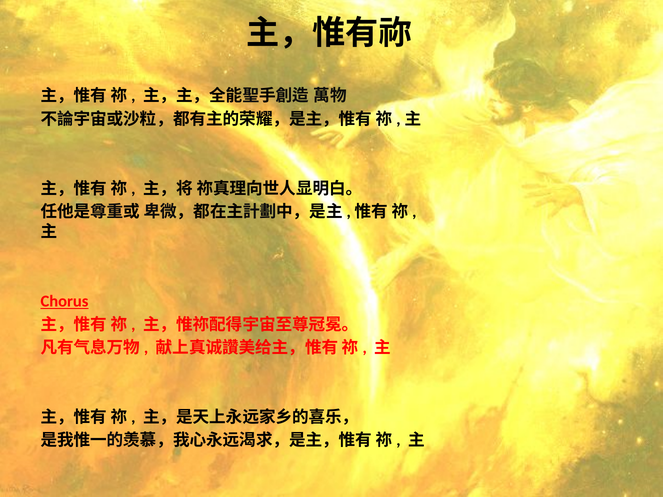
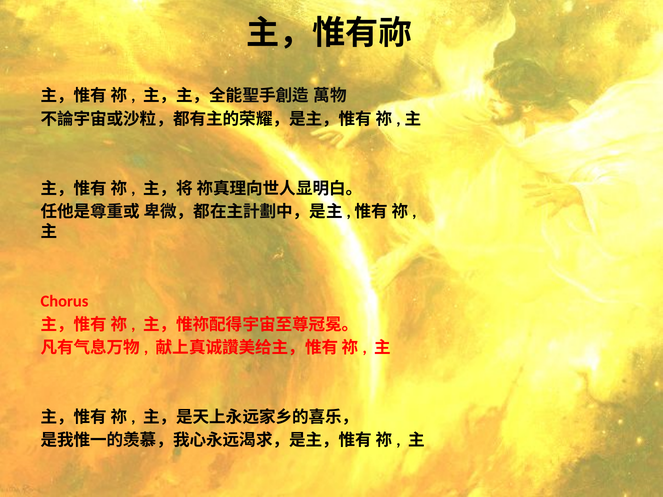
Chorus underline: present -> none (64, 301)
